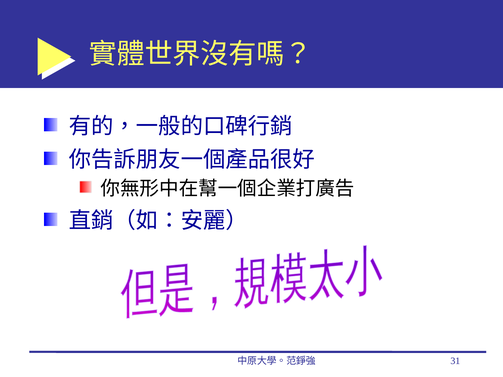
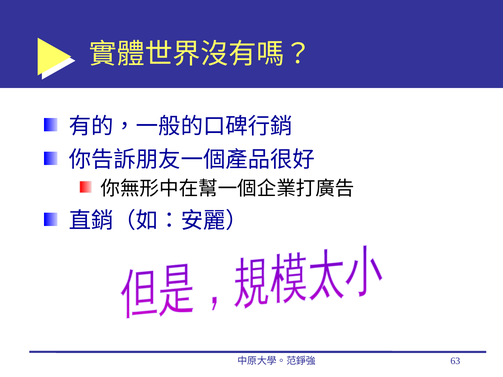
31: 31 -> 63 (455, 361)
